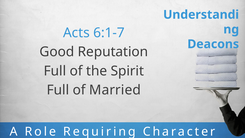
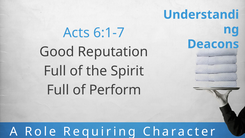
Married: Married -> Perform (115, 90)
